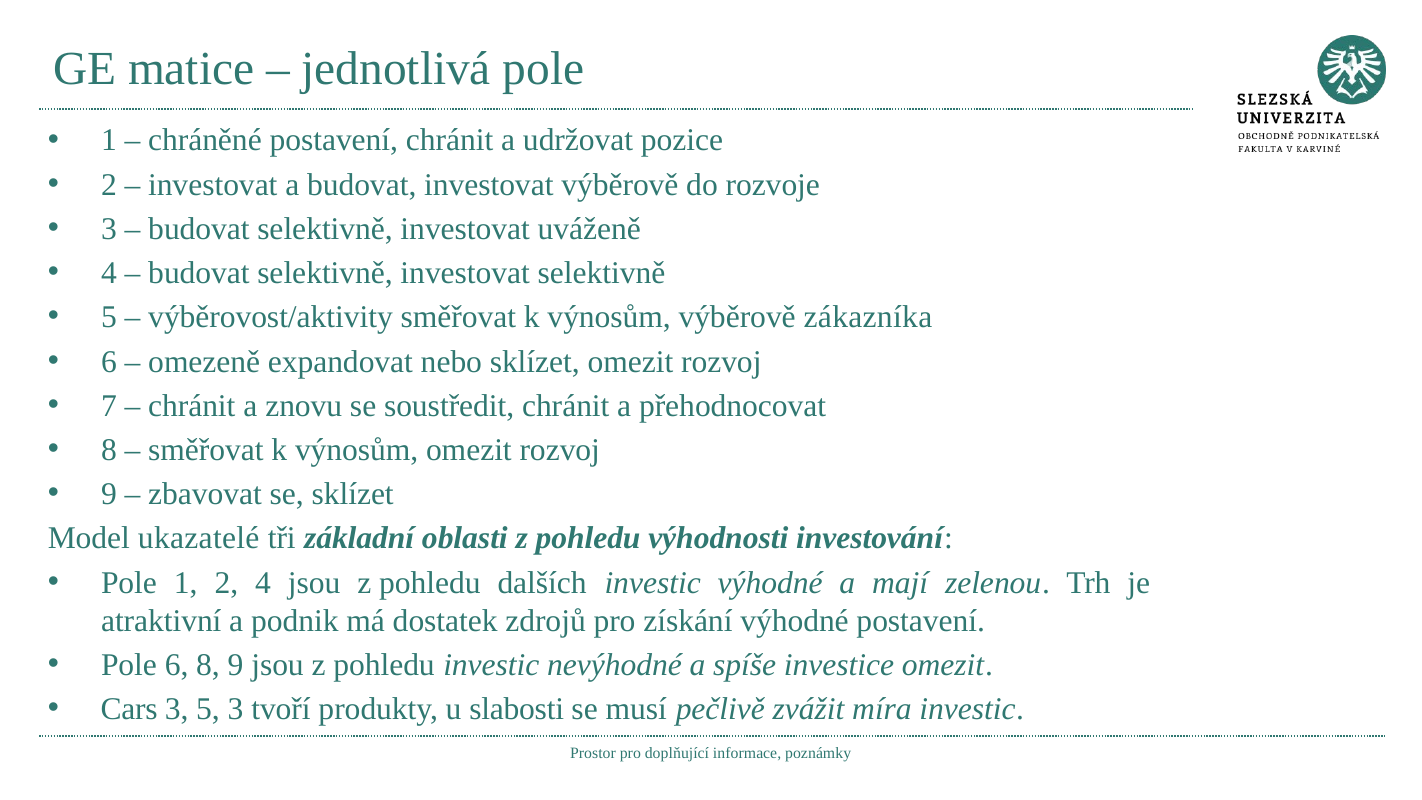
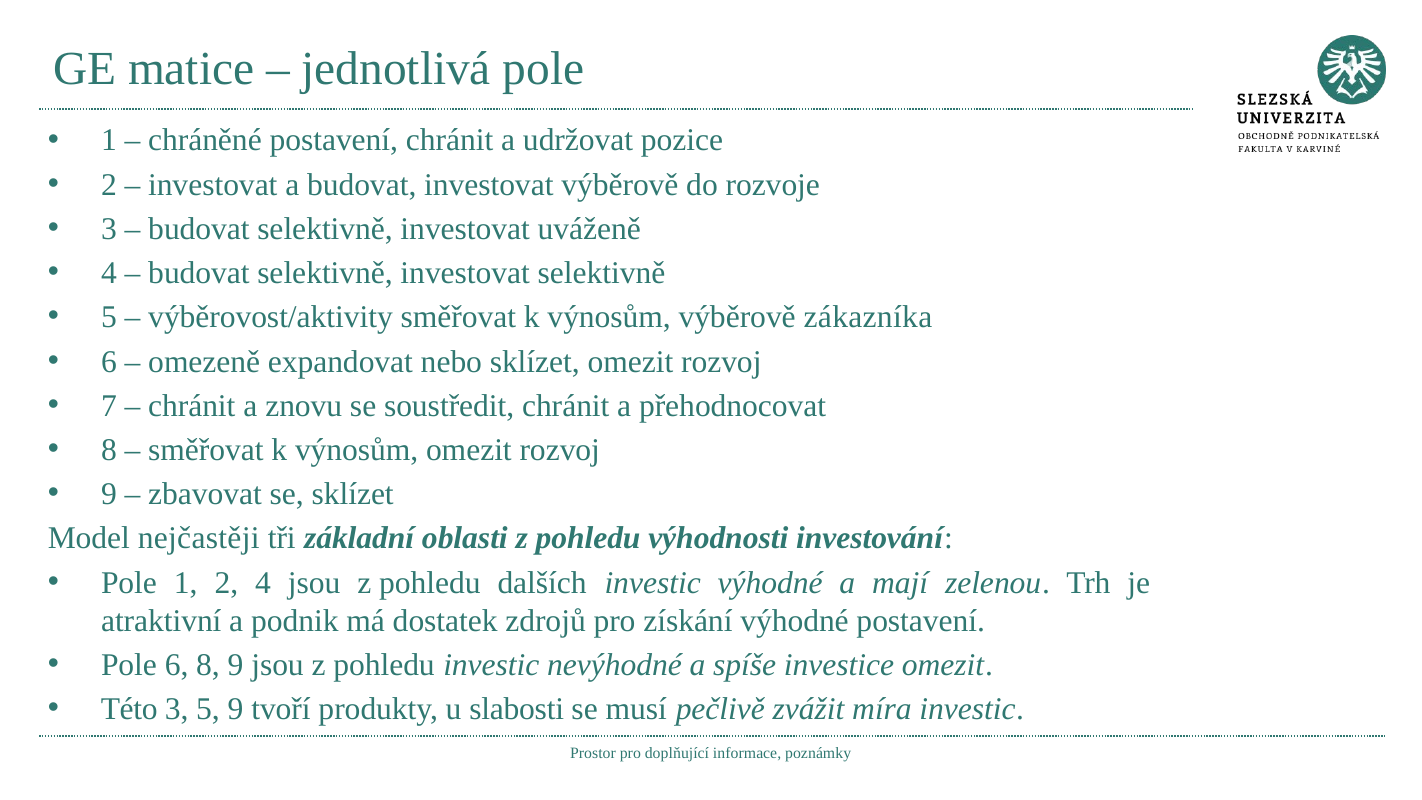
ukazatelé: ukazatelé -> nejčastěji (199, 539)
Cars: Cars -> Této (129, 709)
5 3: 3 -> 9 (236, 709)
